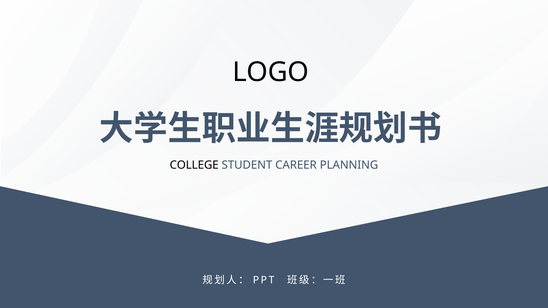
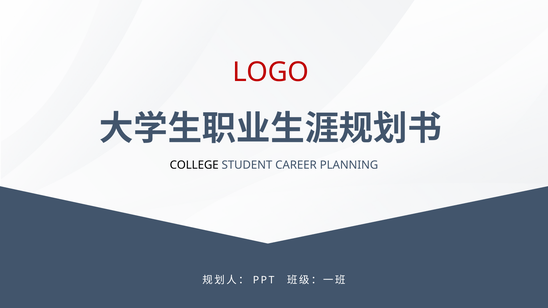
LOGO colour: black -> red (271, 72)
